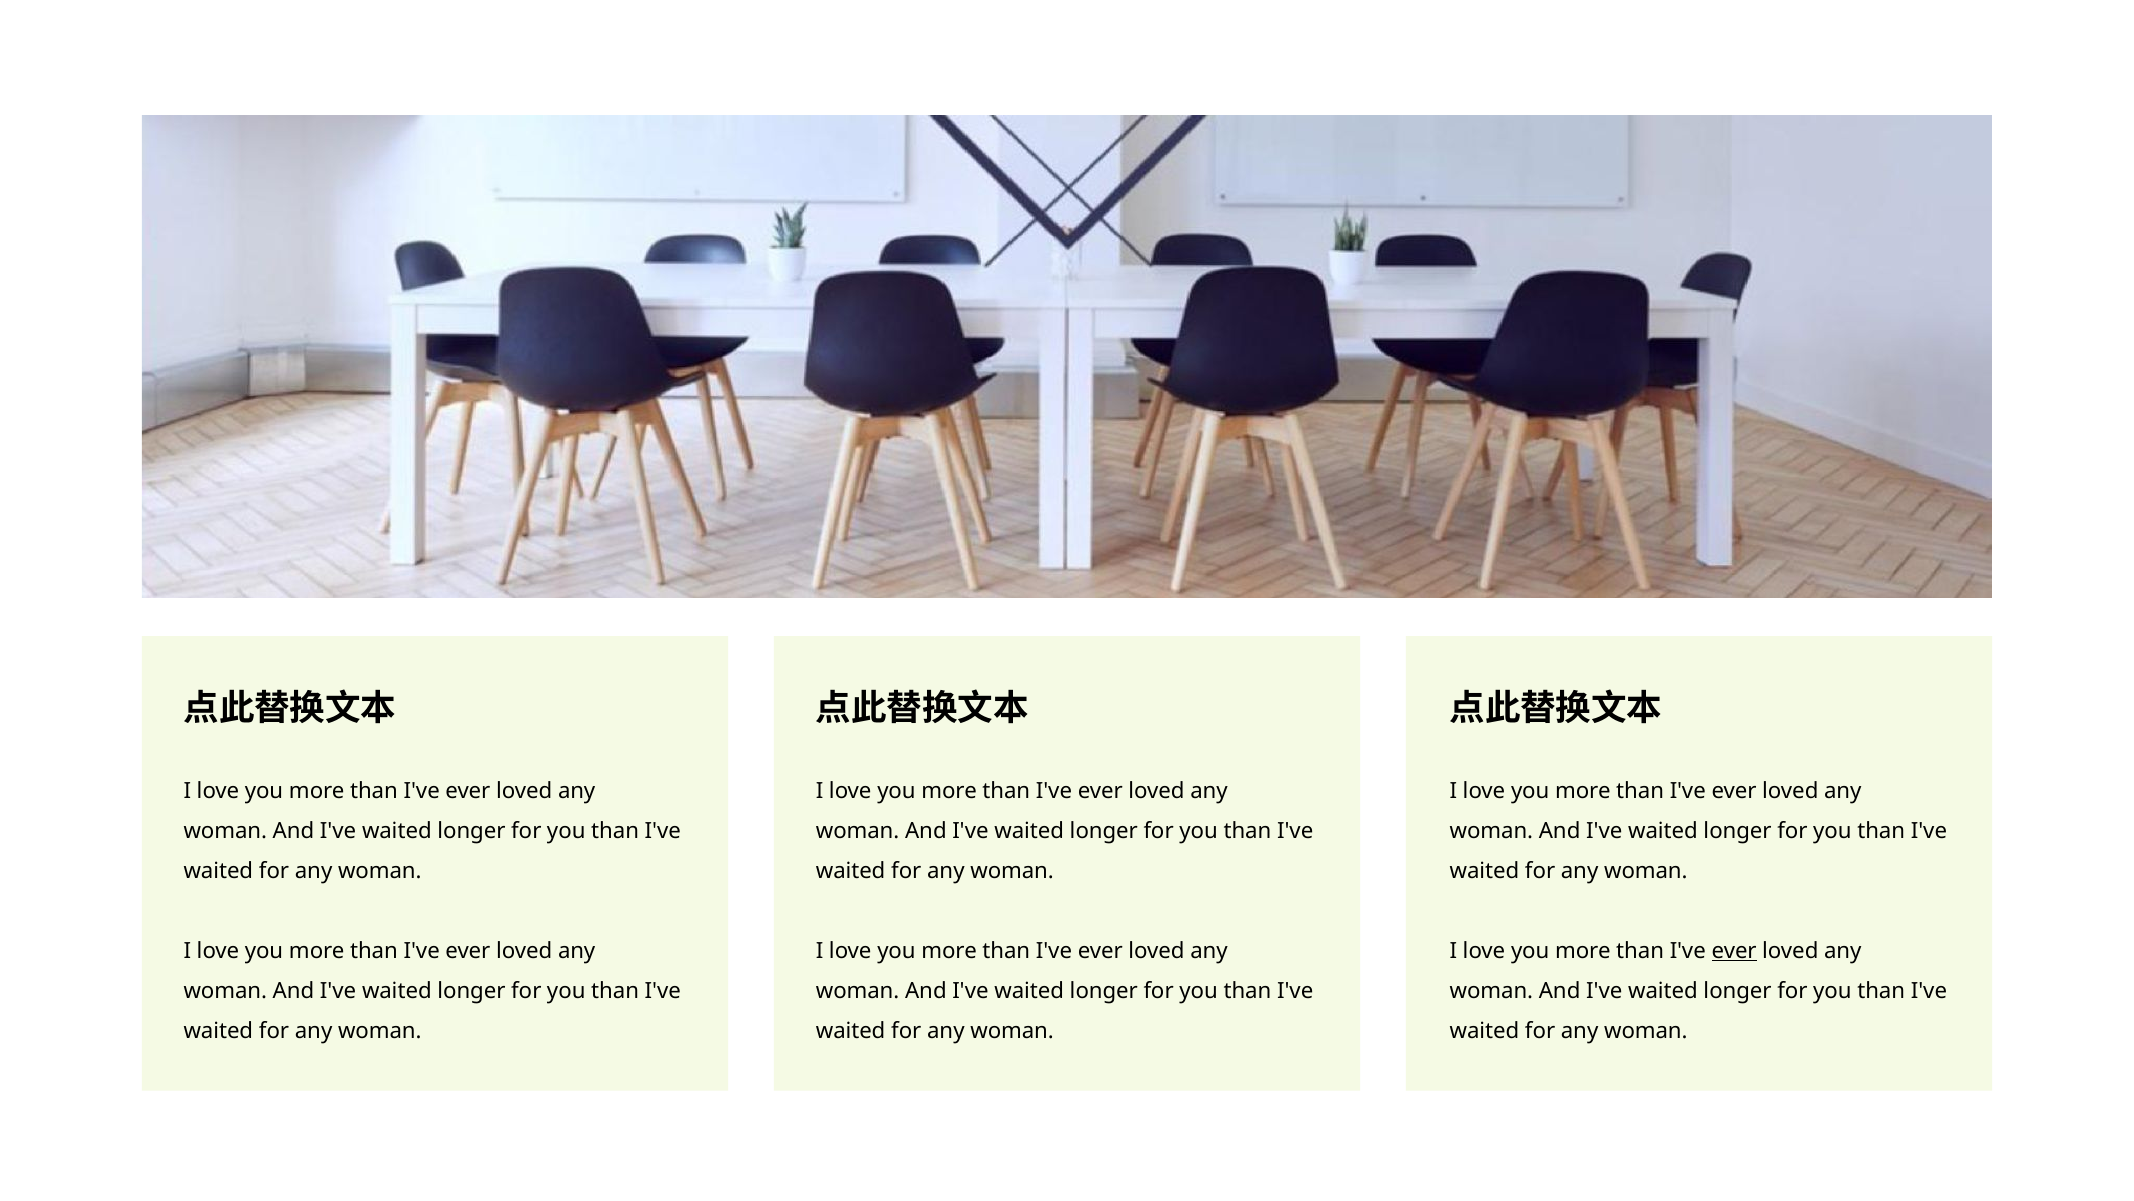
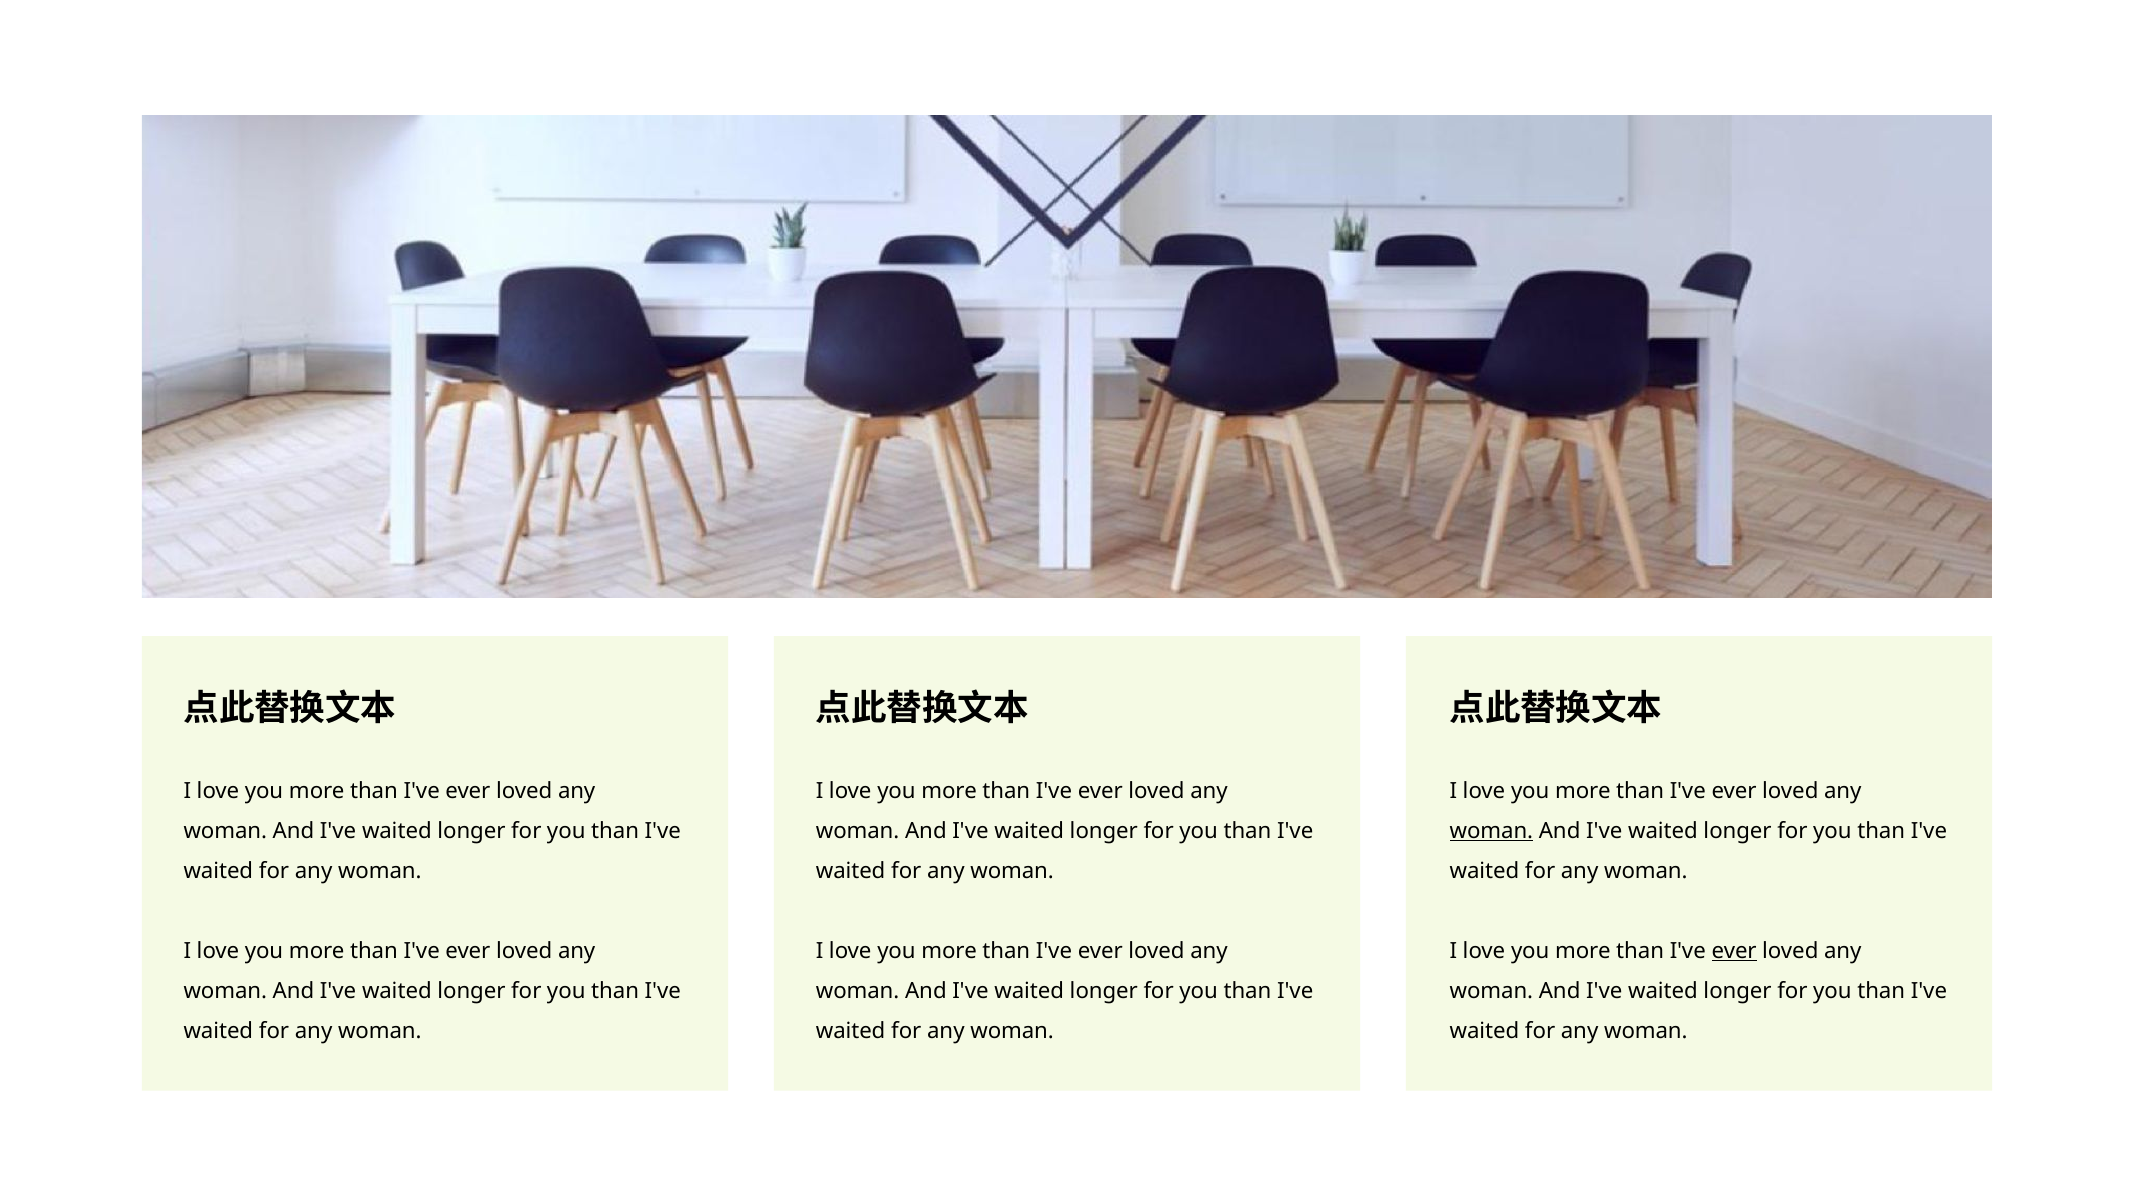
woman underline: none -> present (1491, 831)
